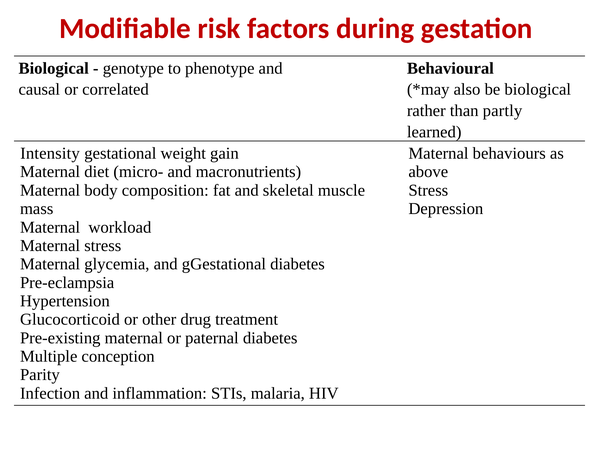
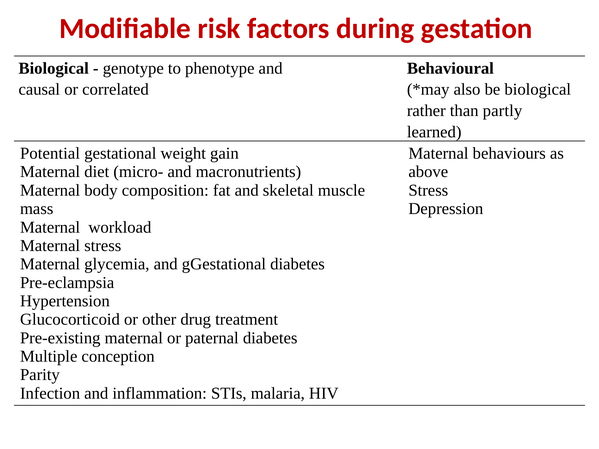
Intensity: Intensity -> Potential (50, 153)
